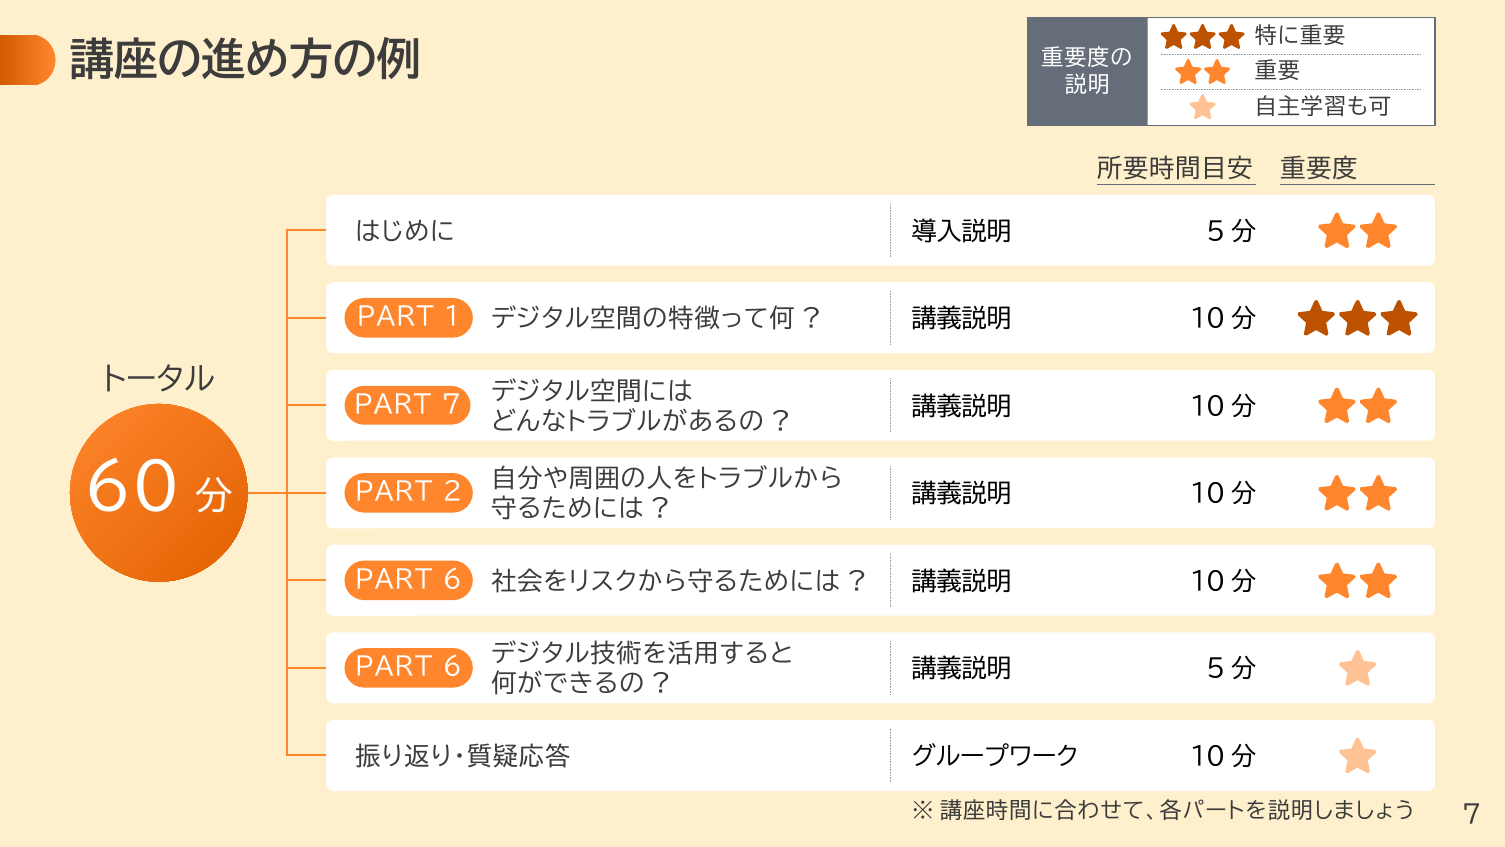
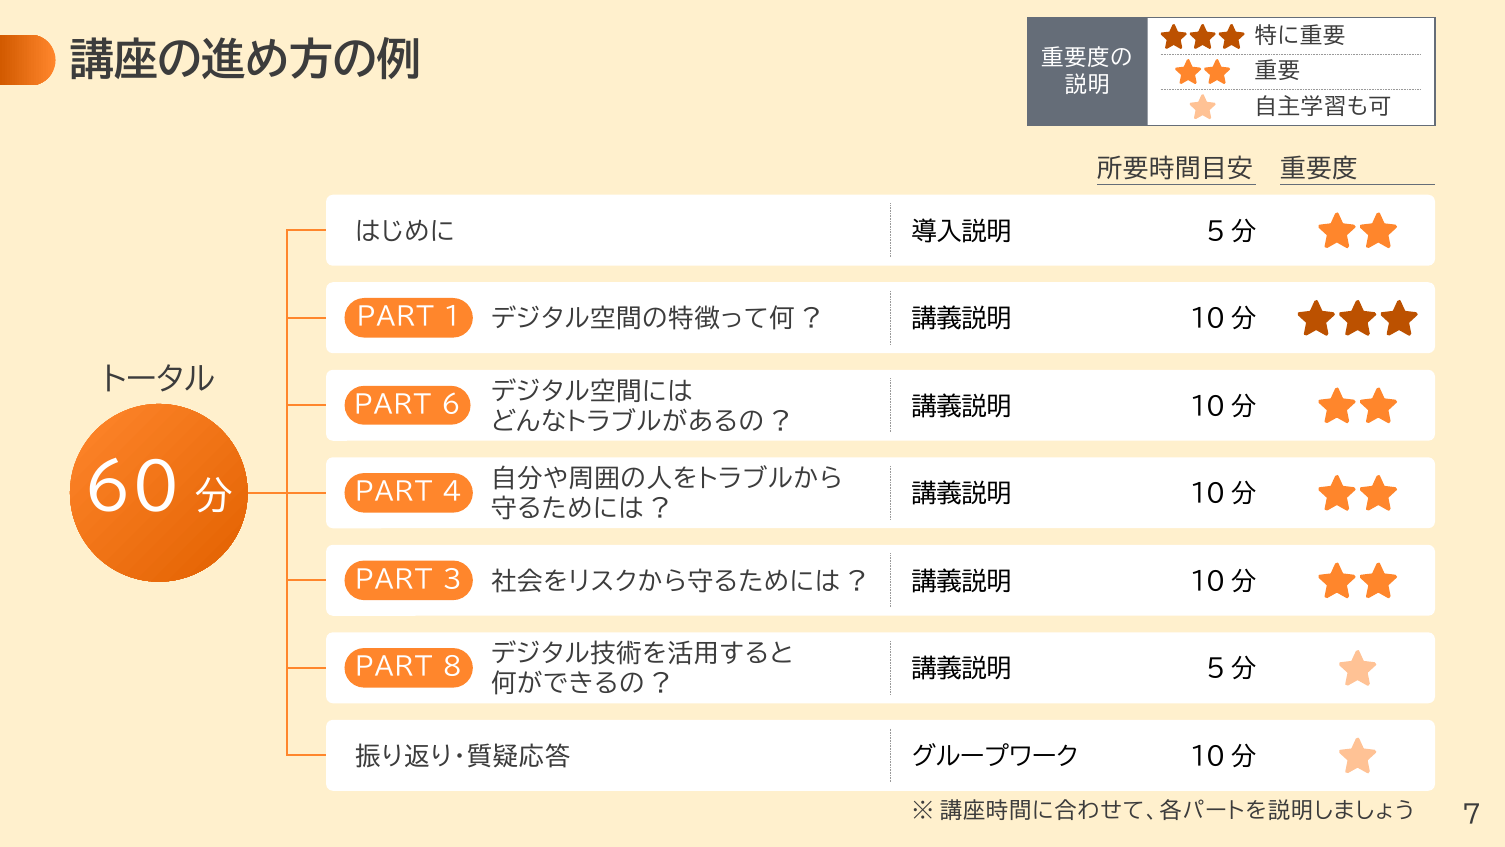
PART 7: 7 -> 6 (451, 405)
2: 2 -> 4 (452, 492)
6: 6 -> 3 (452, 580)
6: 6 -> 8 (452, 667)
